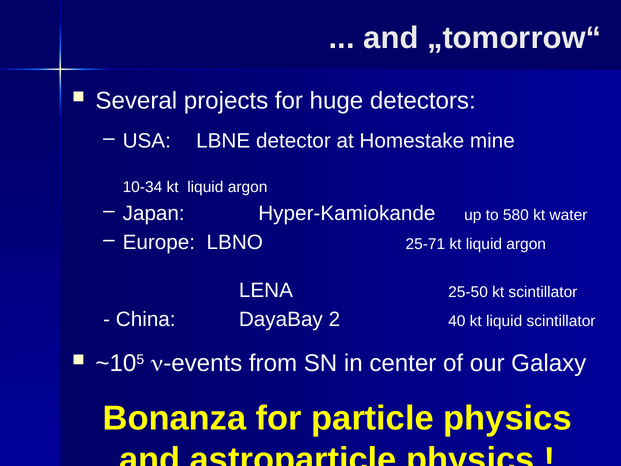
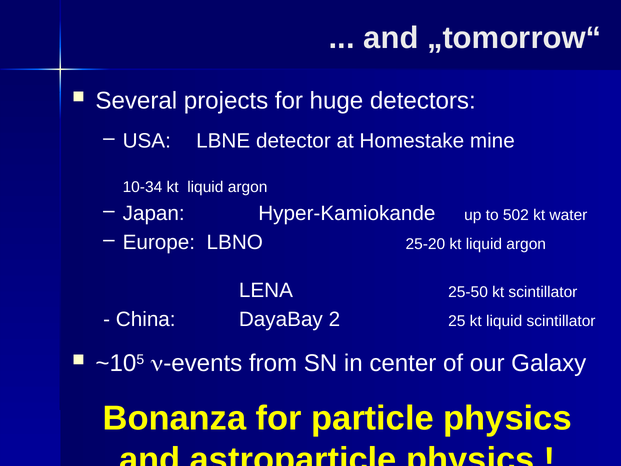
580: 580 -> 502 (516, 215)
25-71: 25-71 -> 25-20 (425, 244)
40: 40 -> 25 (457, 321)
